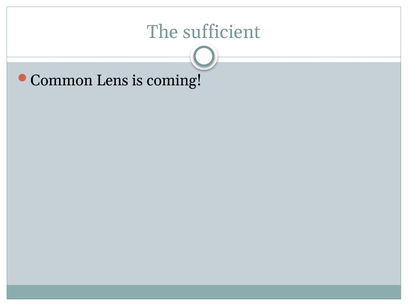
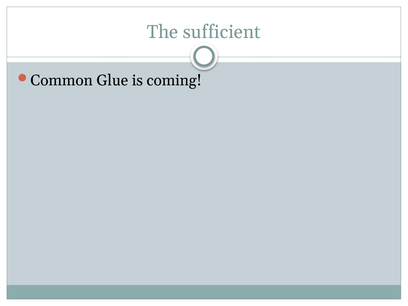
Lens: Lens -> Glue (112, 80)
